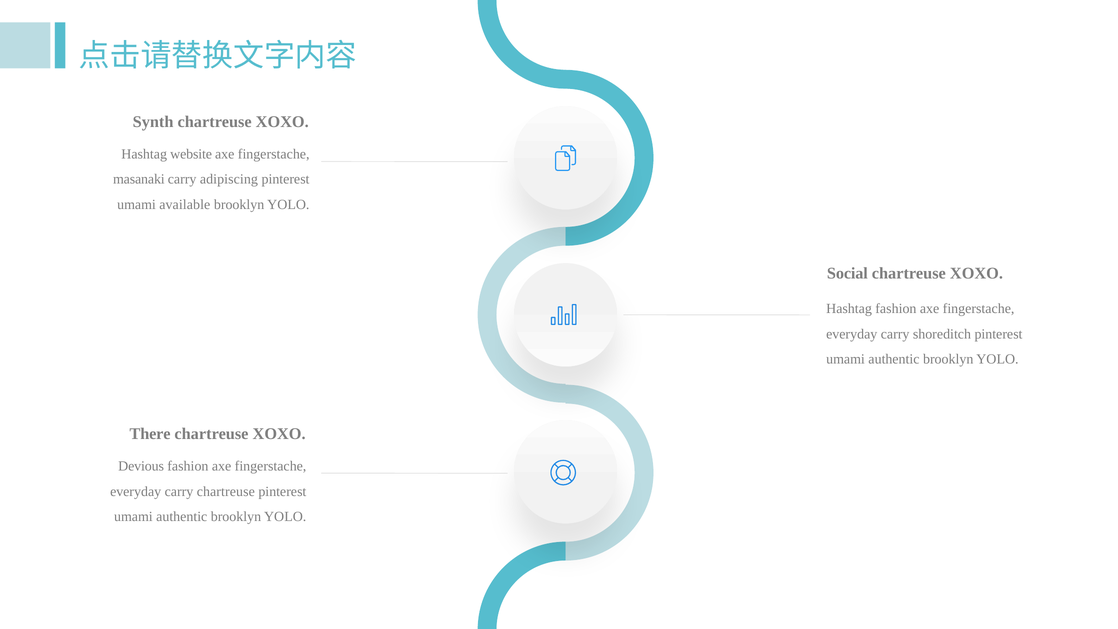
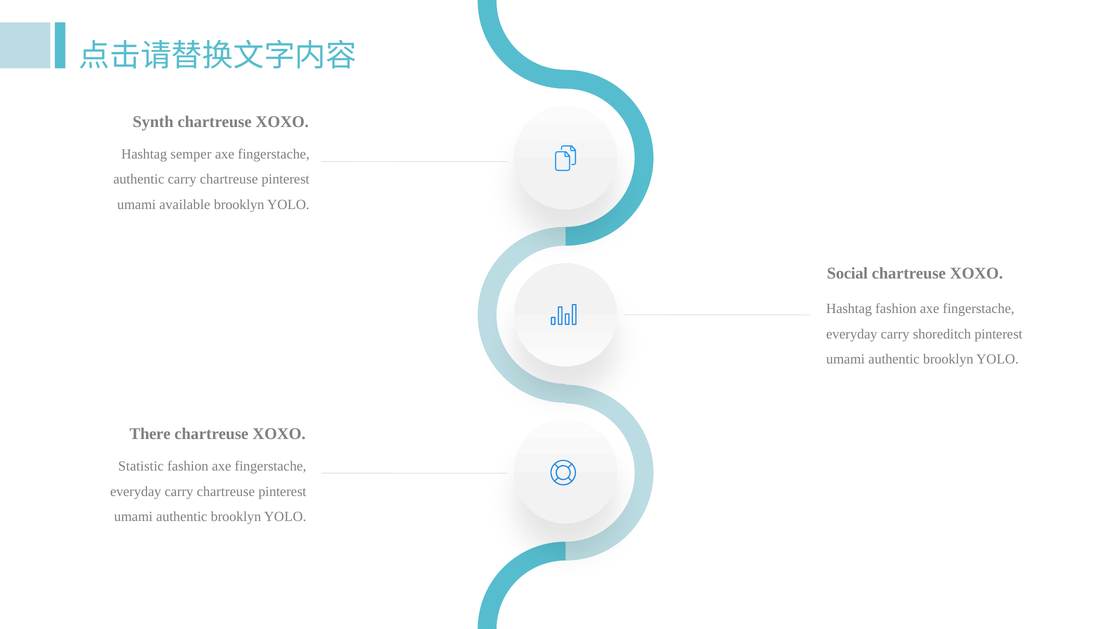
website: website -> semper (191, 154)
masanaki: masanaki -> authentic (139, 179)
adipiscing: adipiscing -> chartreuse (229, 179)
Devious: Devious -> Statistic (141, 466)
